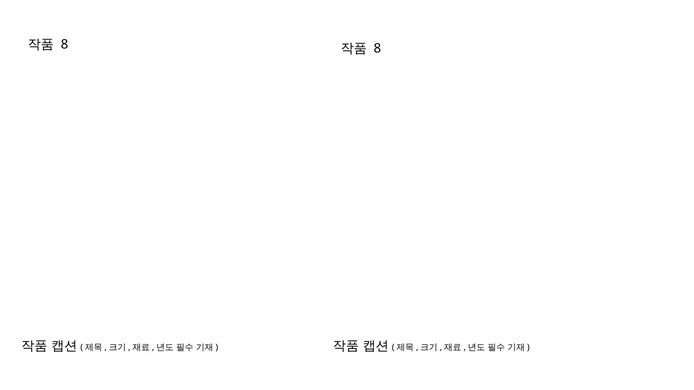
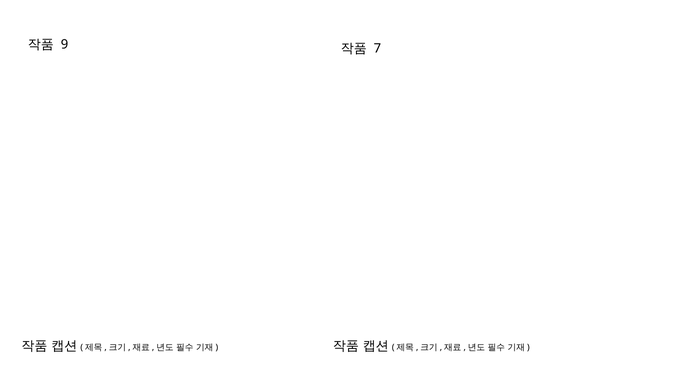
8: 8 -> 9 (65, 45)
8: 8 -> 7 (377, 49)
